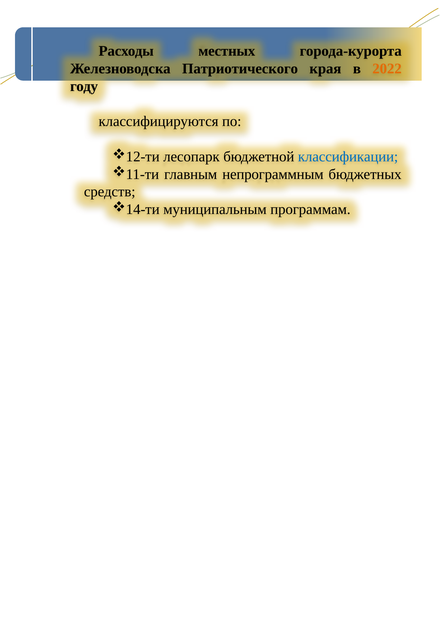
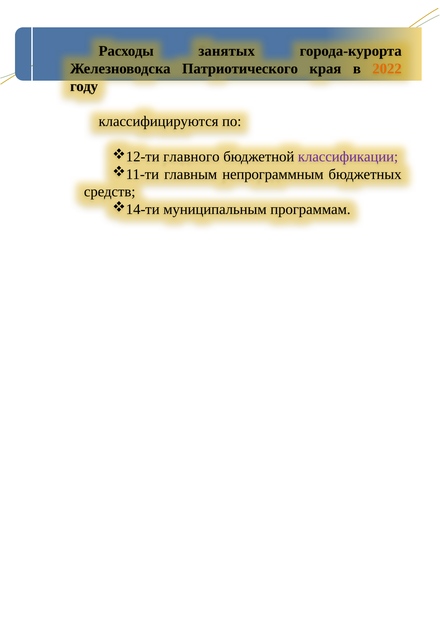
местных: местных -> занятых (227, 51)
лесопарк: лесопарк -> главного (191, 157)
классификации colour: blue -> purple (348, 157)
